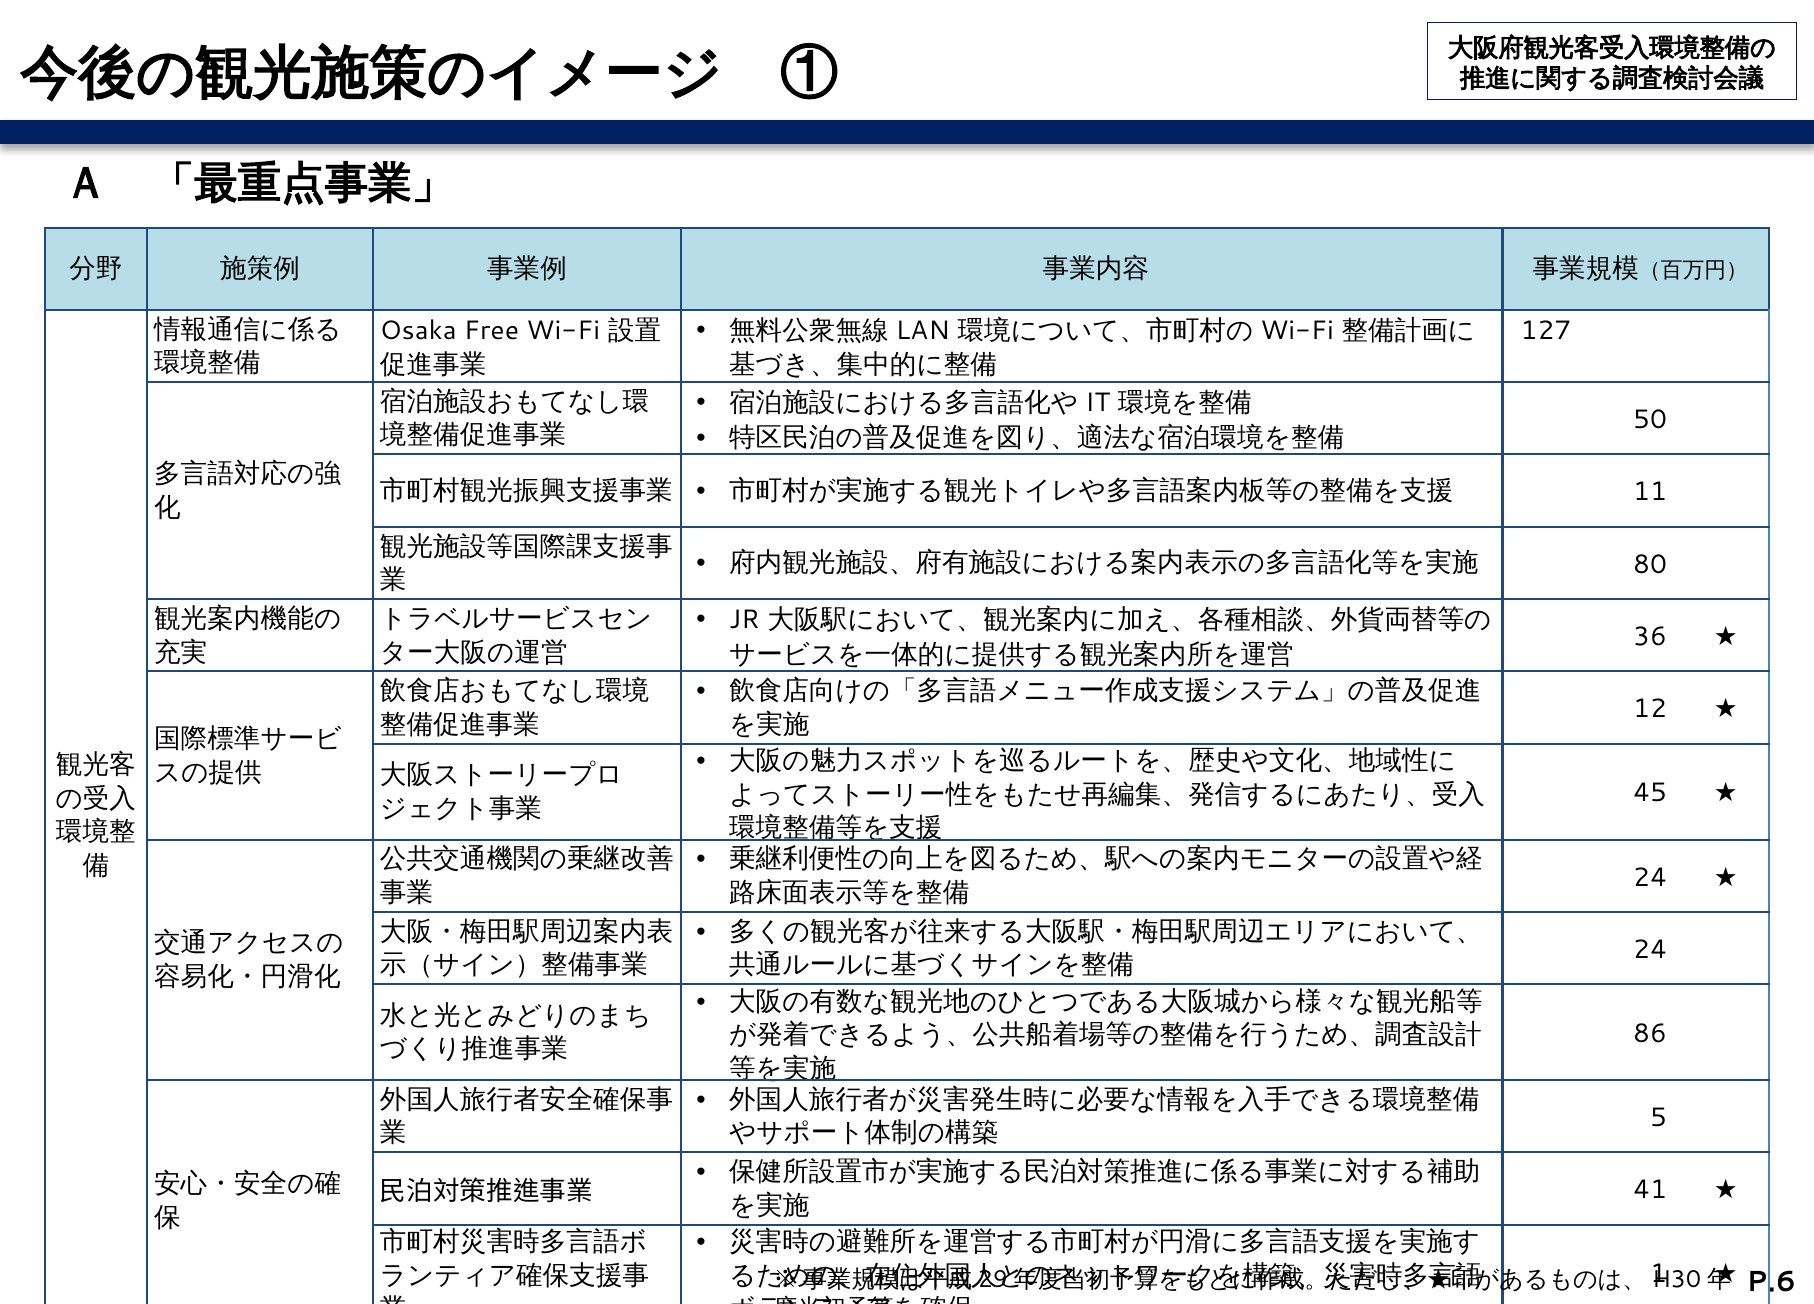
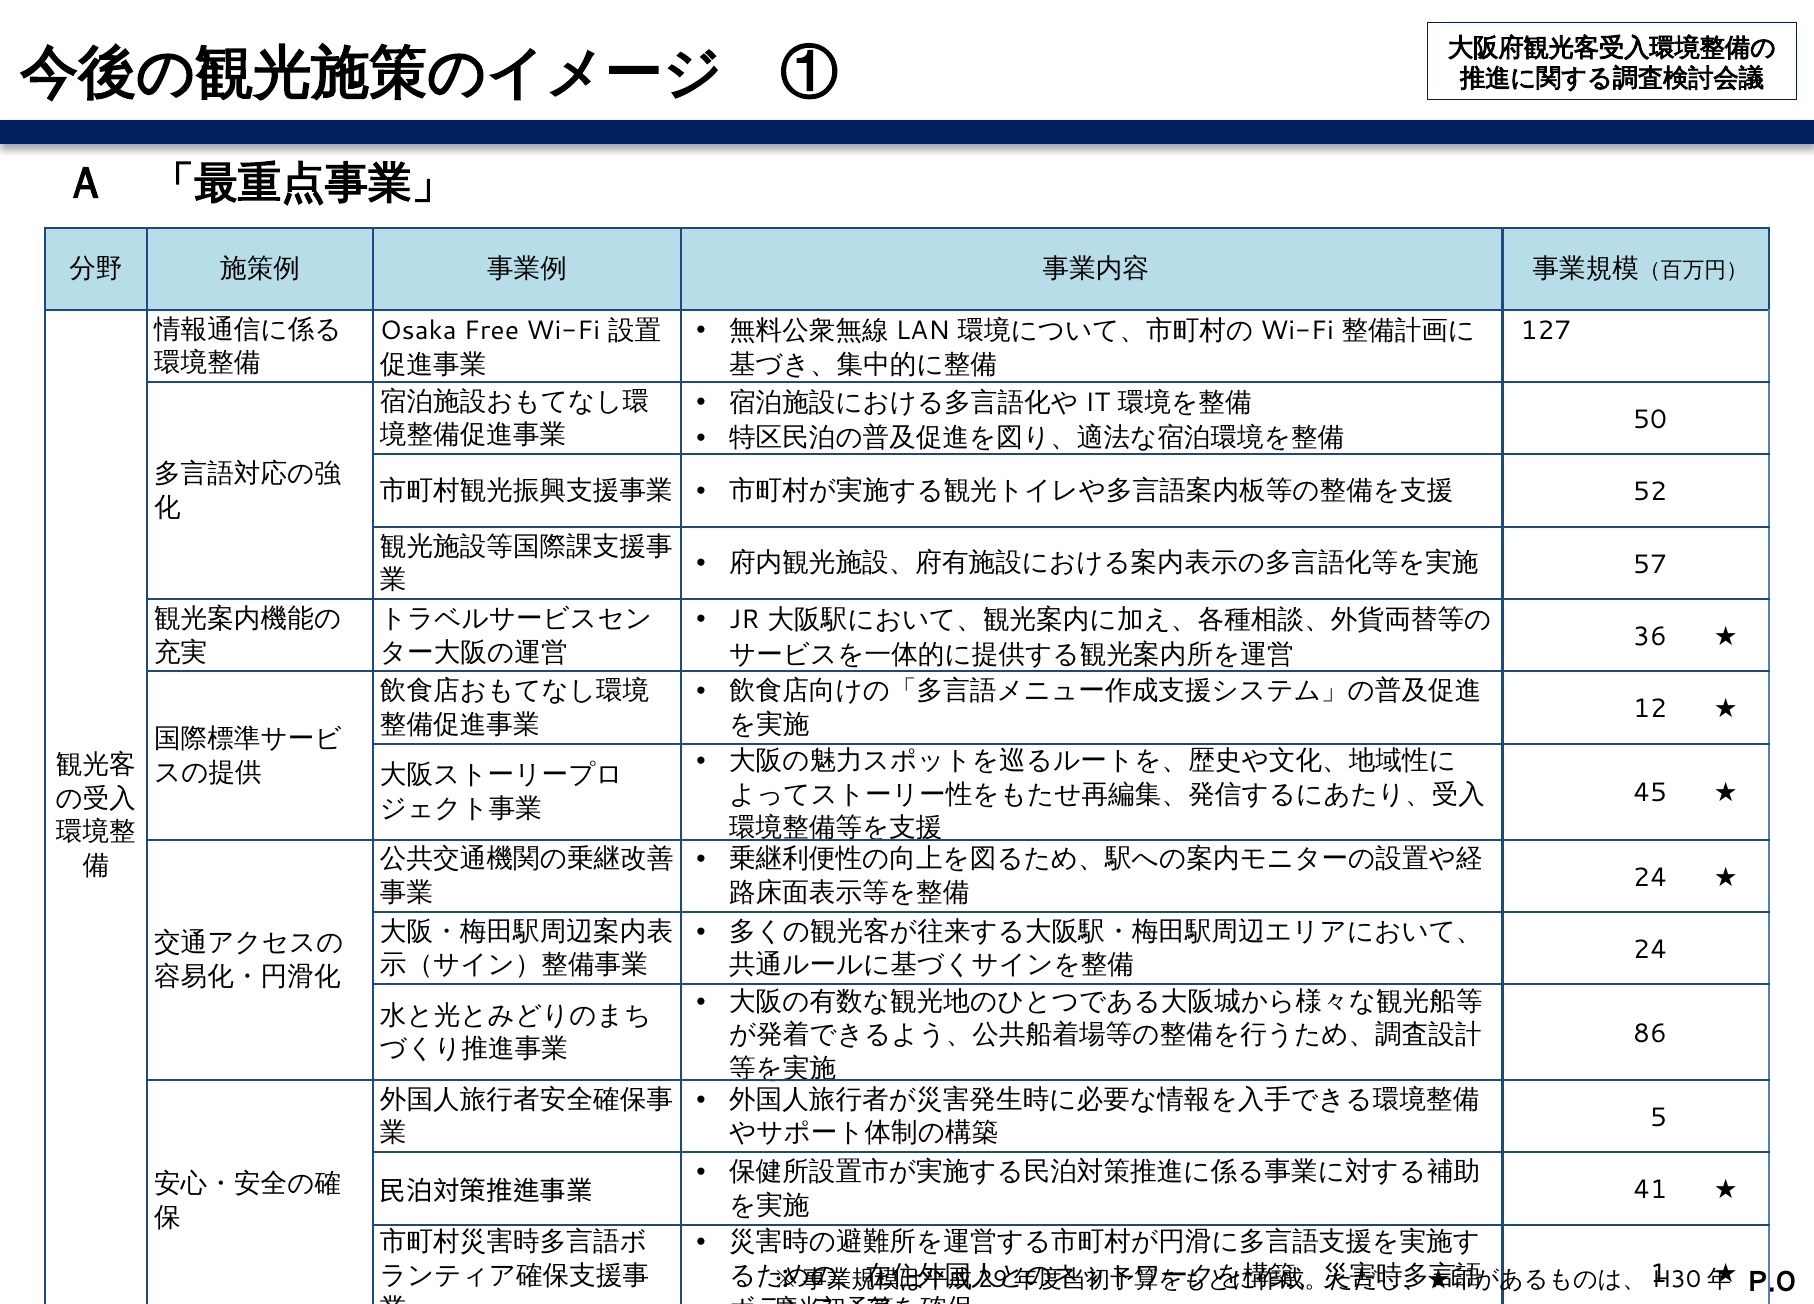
11: 11 -> 52 (1650, 492)
80: 80 -> 57 (1650, 564)
P.6: P.6 -> P.0 (1771, 1282)
